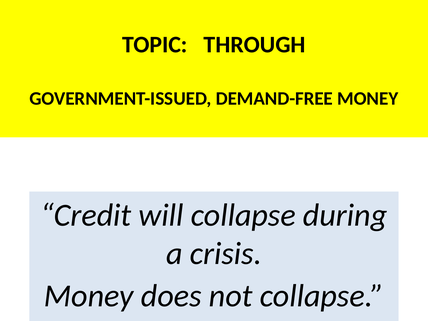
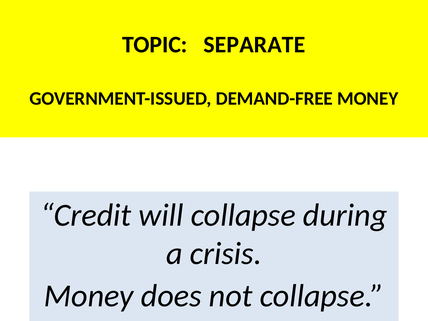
THROUGH: THROUGH -> SEPARATE (254, 45)
